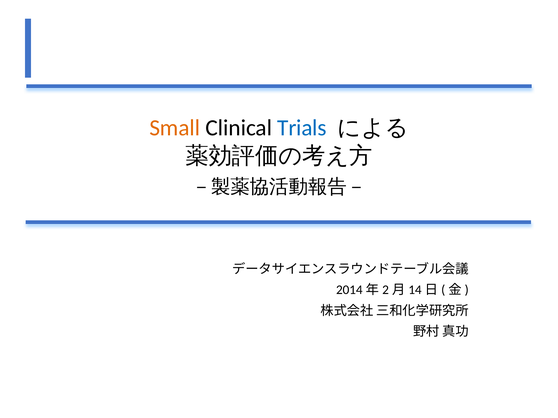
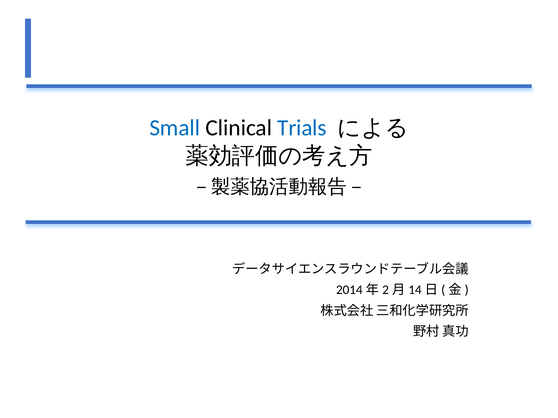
Small colour: orange -> blue (175, 128)
